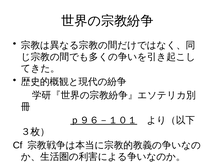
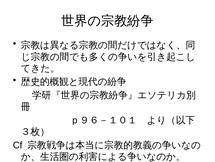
ｐ９６－１０１ underline: present -> none (104, 120)
